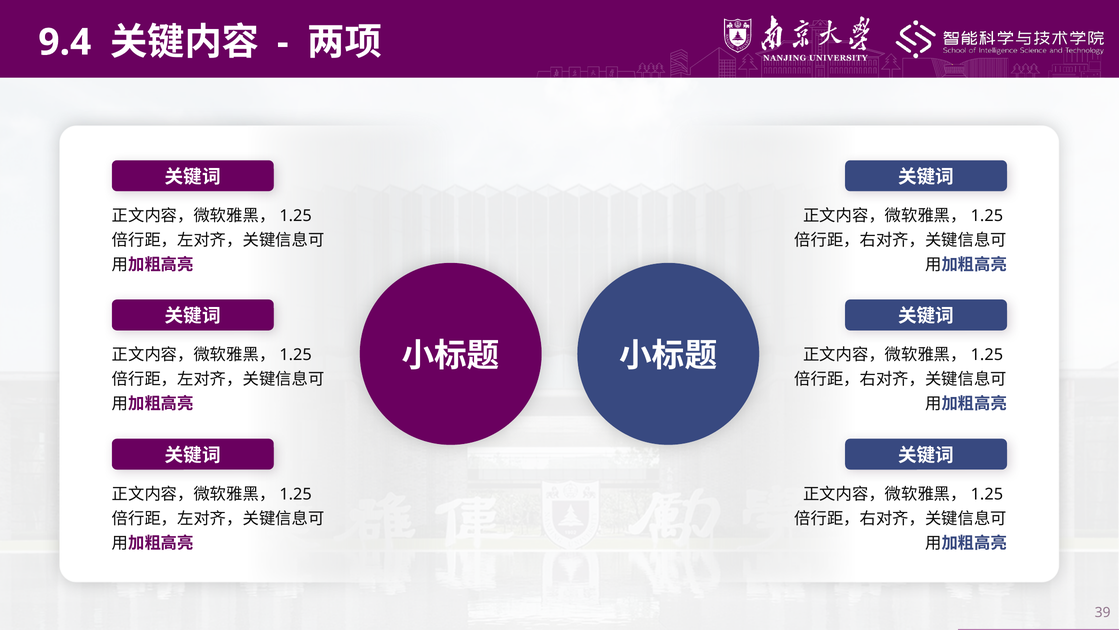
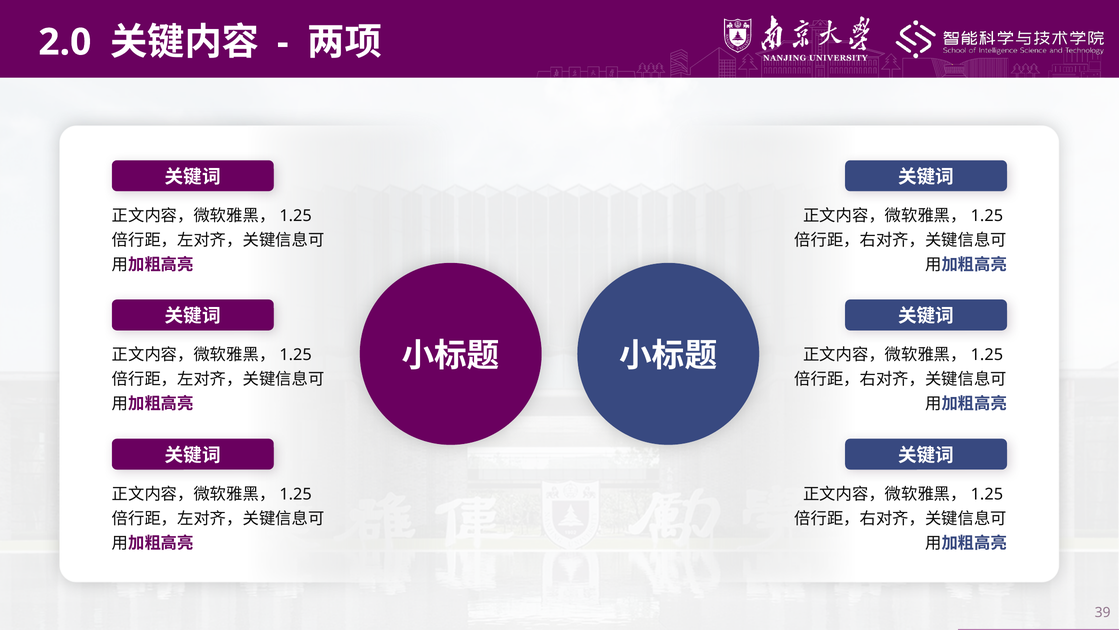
9.4: 9.4 -> 2.0 (65, 42)
